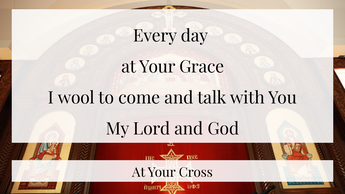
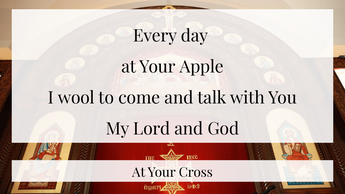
Grace: Grace -> Apple (202, 67)
